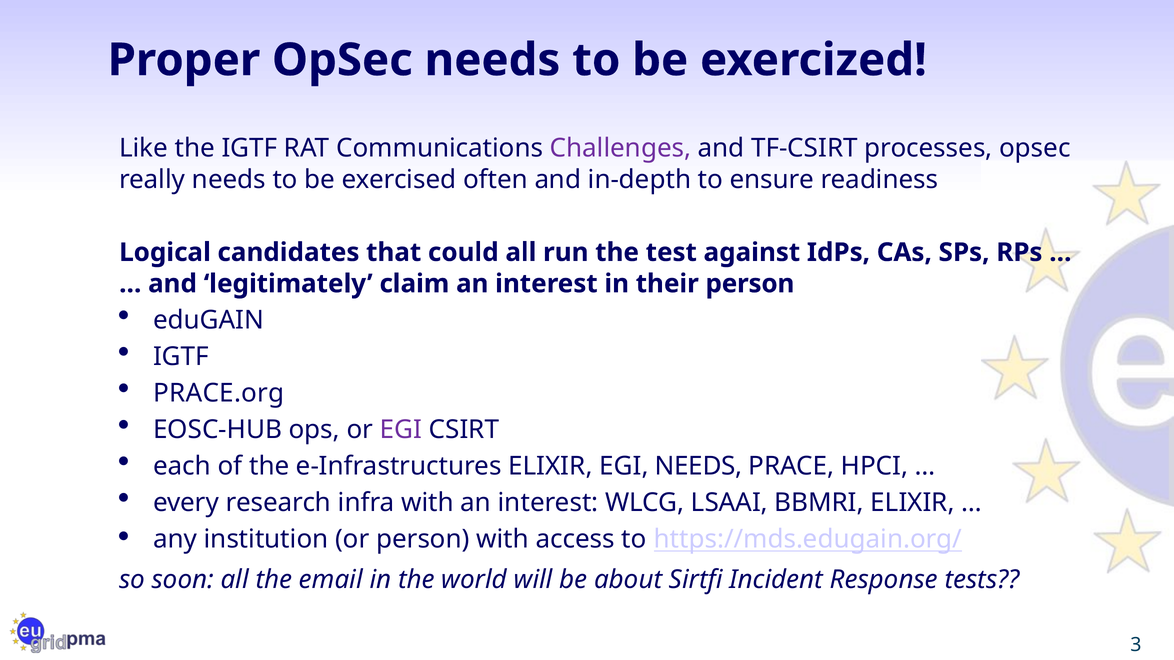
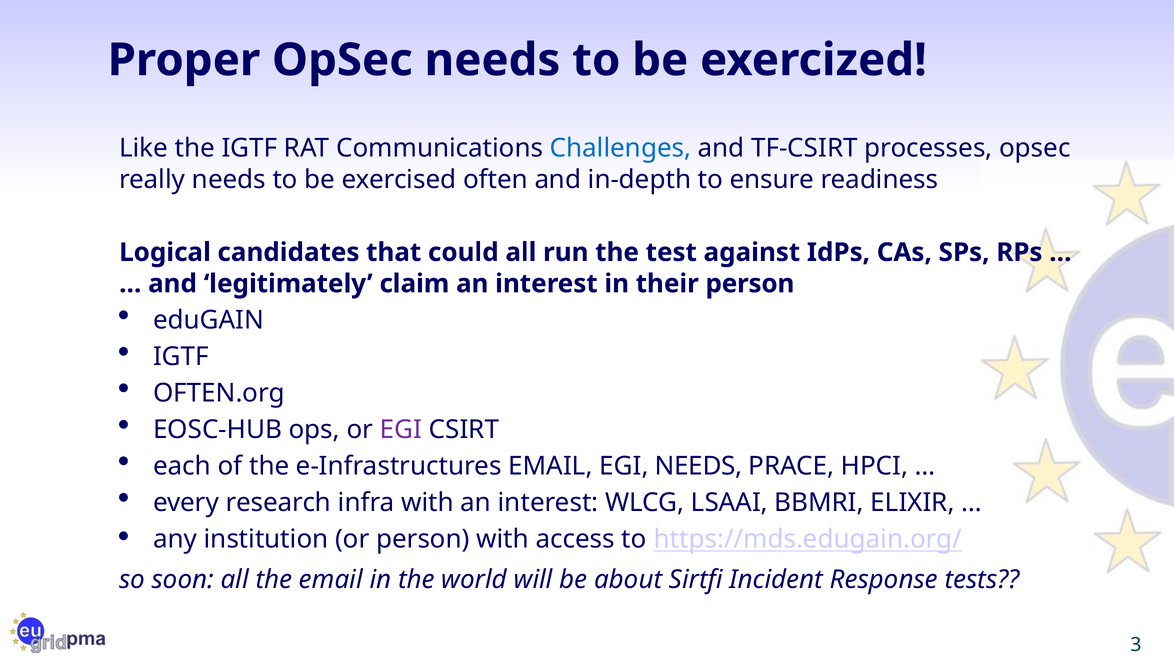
Challenges colour: purple -> blue (621, 148)
PRACE.org: PRACE.org -> OFTEN.org (219, 393)
e-Infrastructures ELIXIR: ELIXIR -> EMAIL (550, 466)
